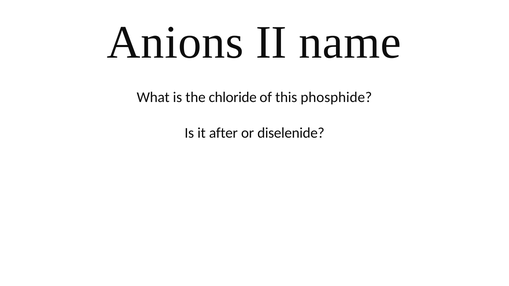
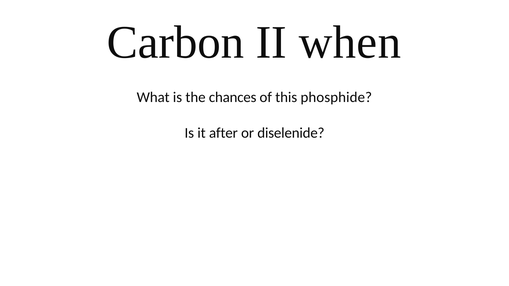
Anions: Anions -> Carbon (175, 42)
name: name -> when (350, 42)
chloride: chloride -> chances (233, 97)
